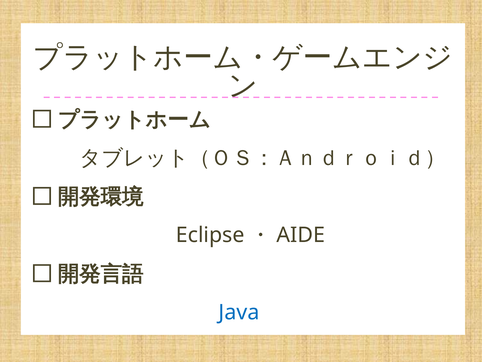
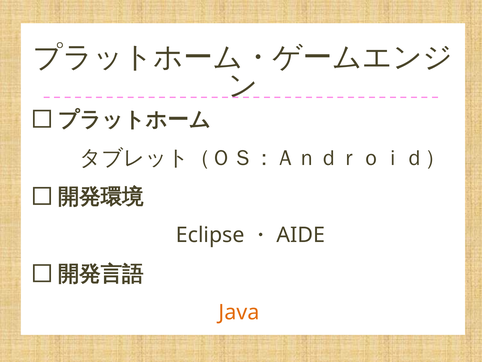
Java colour: blue -> orange (239, 312)
